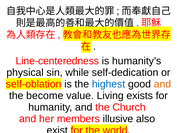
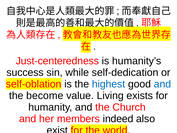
Line-centeredness: Line-centeredness -> Just-centeredness (57, 61)
physical: physical -> success (25, 72)
and colour: orange -> blue (162, 84)
illusive: illusive -> indeed (118, 119)
